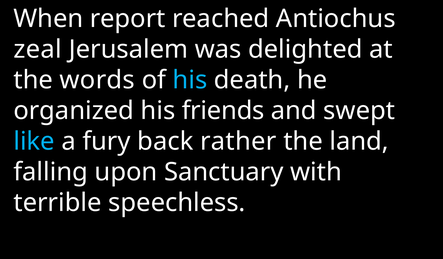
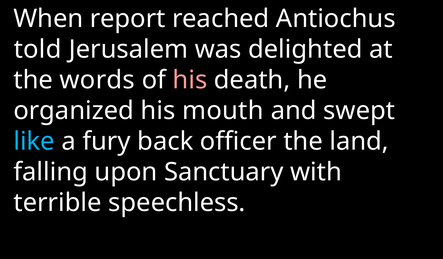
zeal: zeal -> told (38, 50)
his colour: light blue -> pink (190, 80)
friends: friends -> mouth (223, 111)
rather: rather -> officer (238, 142)
